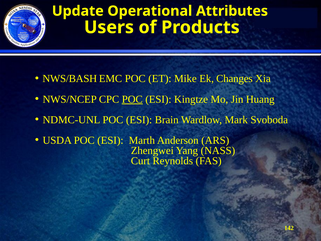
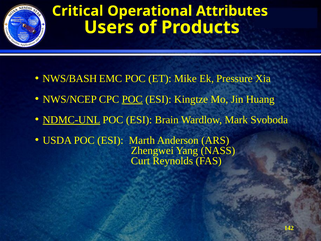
Update: Update -> Critical (78, 11)
Changes: Changes -> Pressure (234, 79)
NDMC-UNL underline: none -> present (71, 120)
